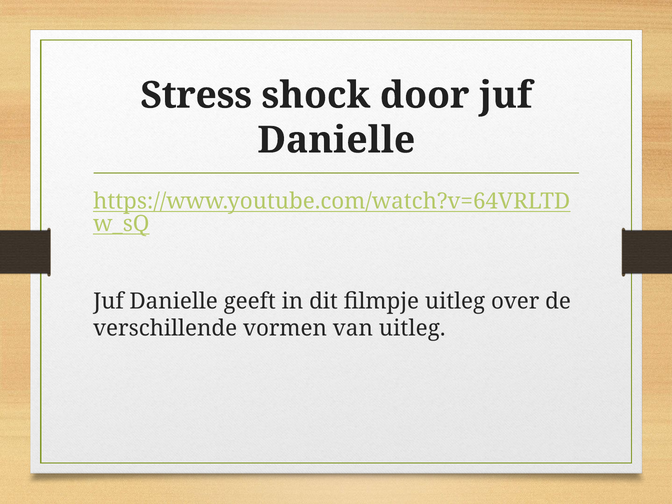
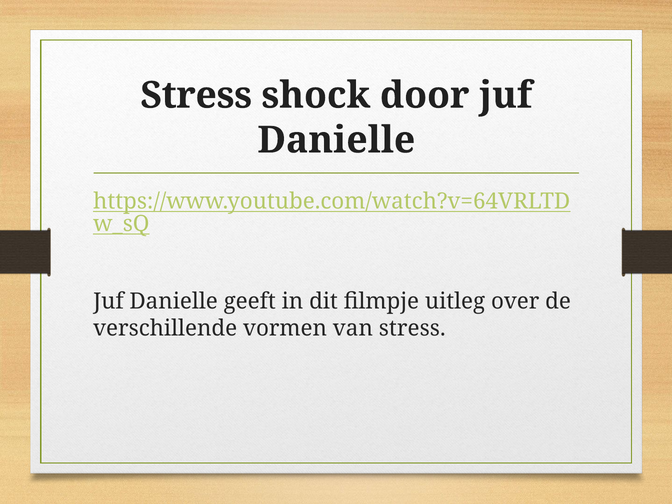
van uitleg: uitleg -> stress (412, 328)
